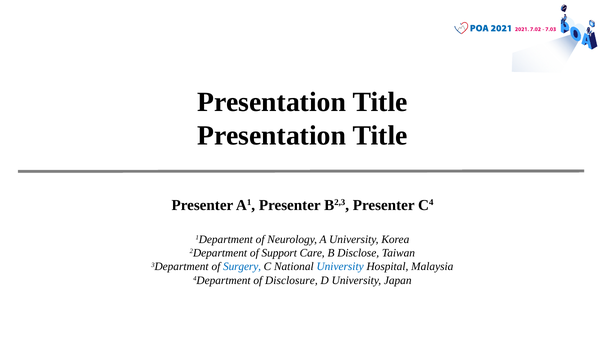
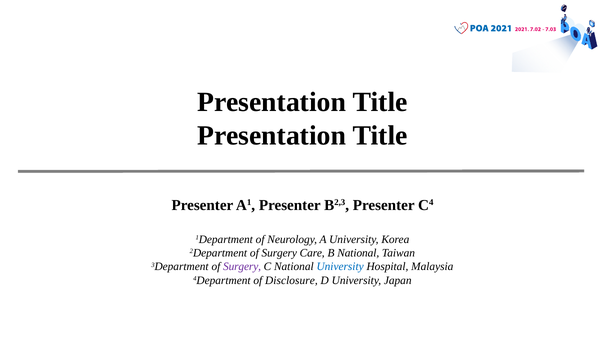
2Department of Support: Support -> Surgery (279, 253)
B Disclose: Disclose -> National (358, 253)
Surgery colour: blue -> purple (242, 266)
